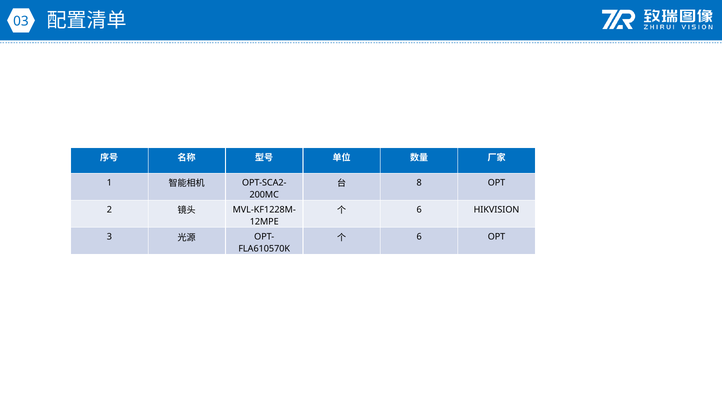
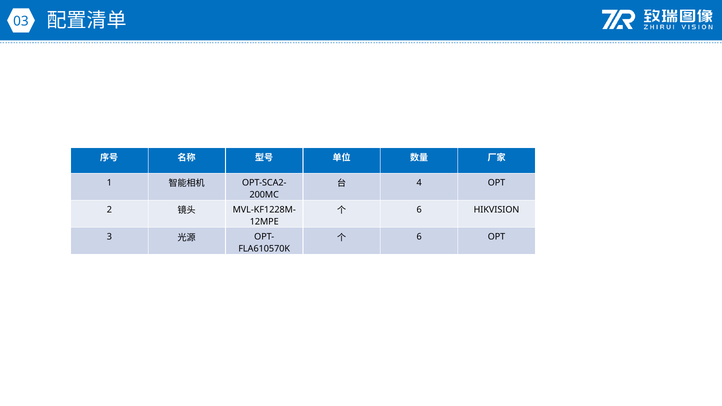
8: 8 -> 4 (419, 183)
